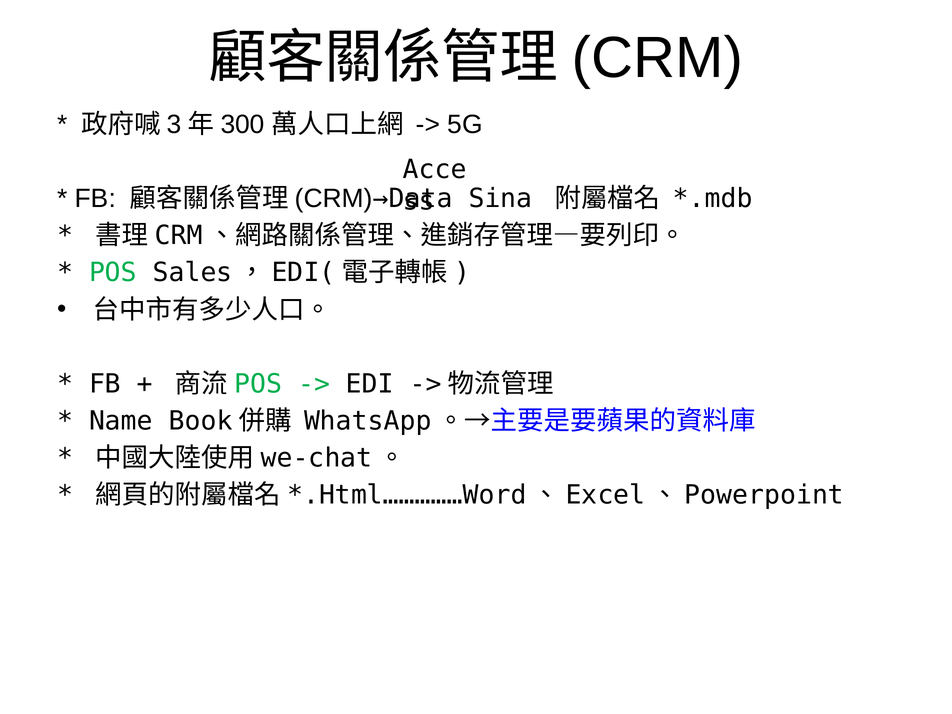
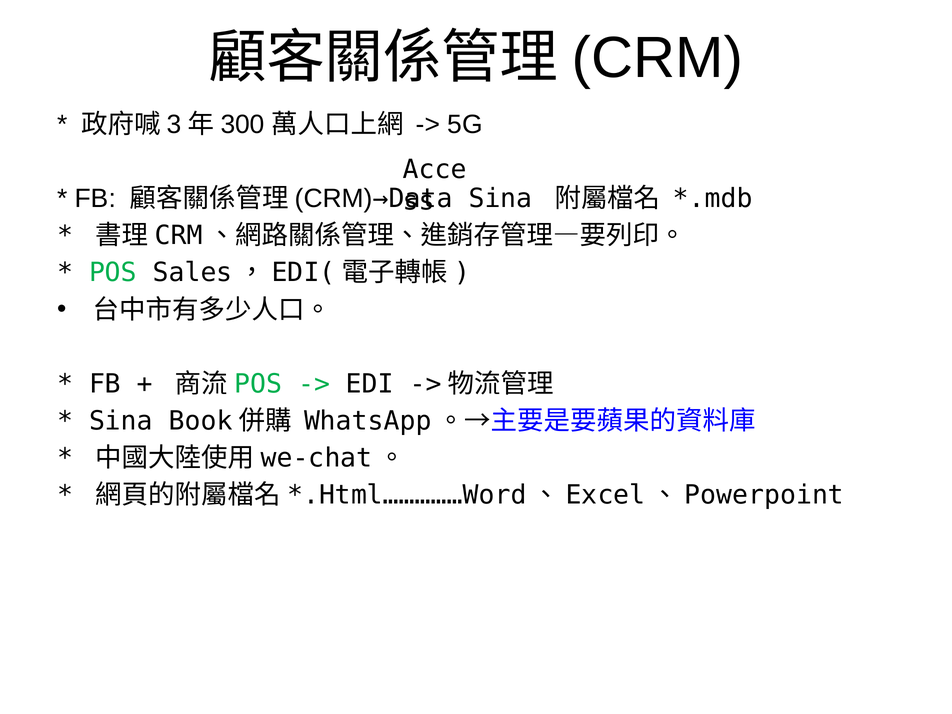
Name: Name -> Sina (121, 421)
